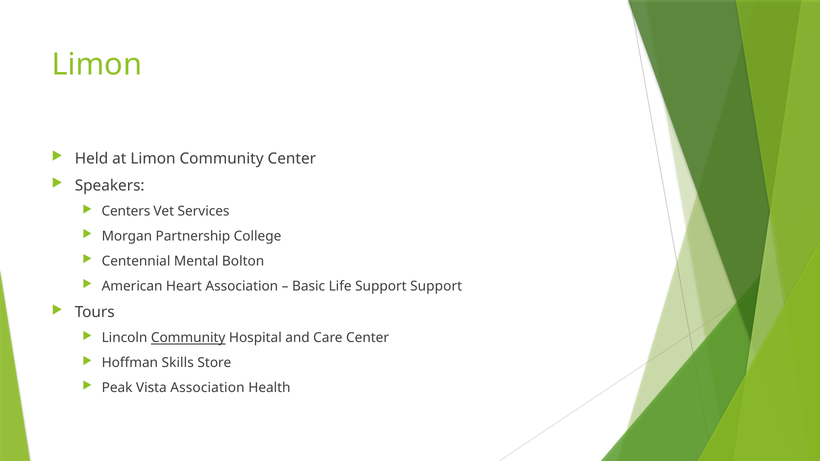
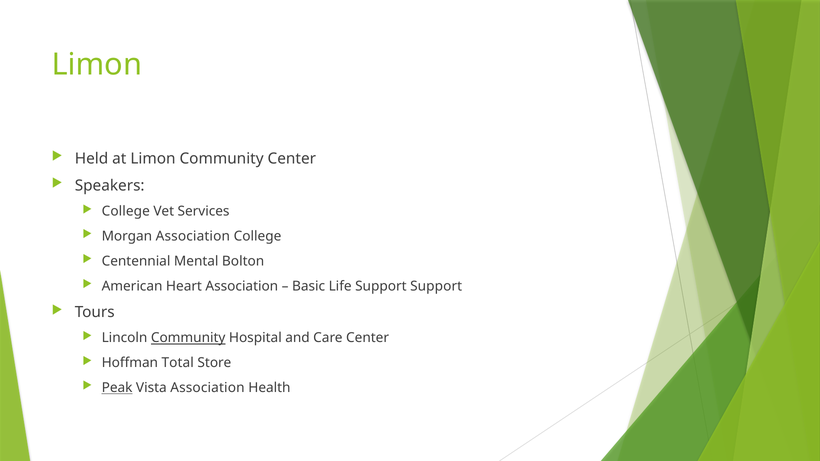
Centers: Centers -> College (126, 212)
Morgan Partnership: Partnership -> Association (193, 236)
Skills: Skills -> Total (178, 363)
Peak underline: none -> present (117, 388)
